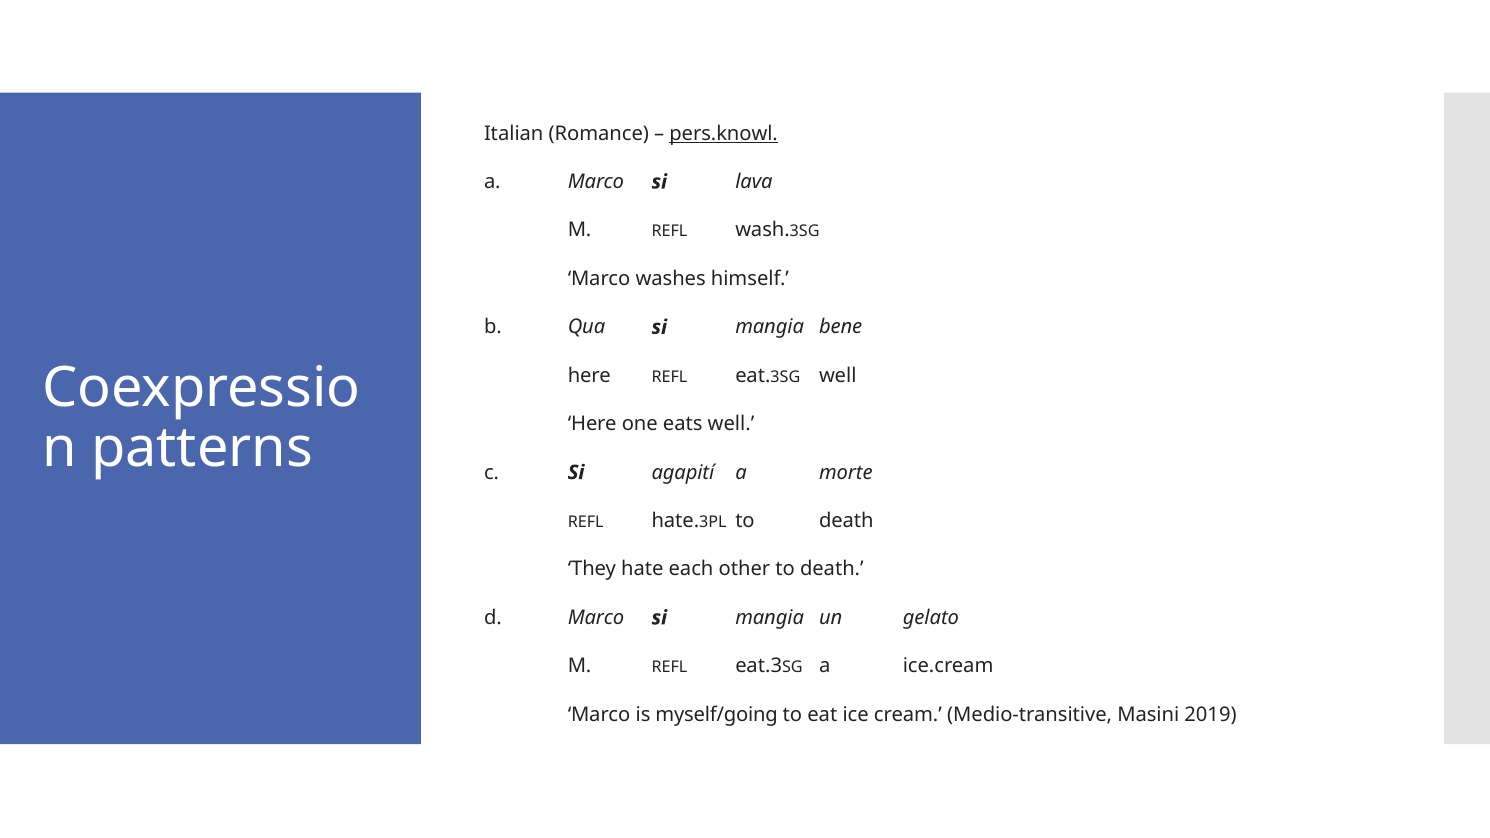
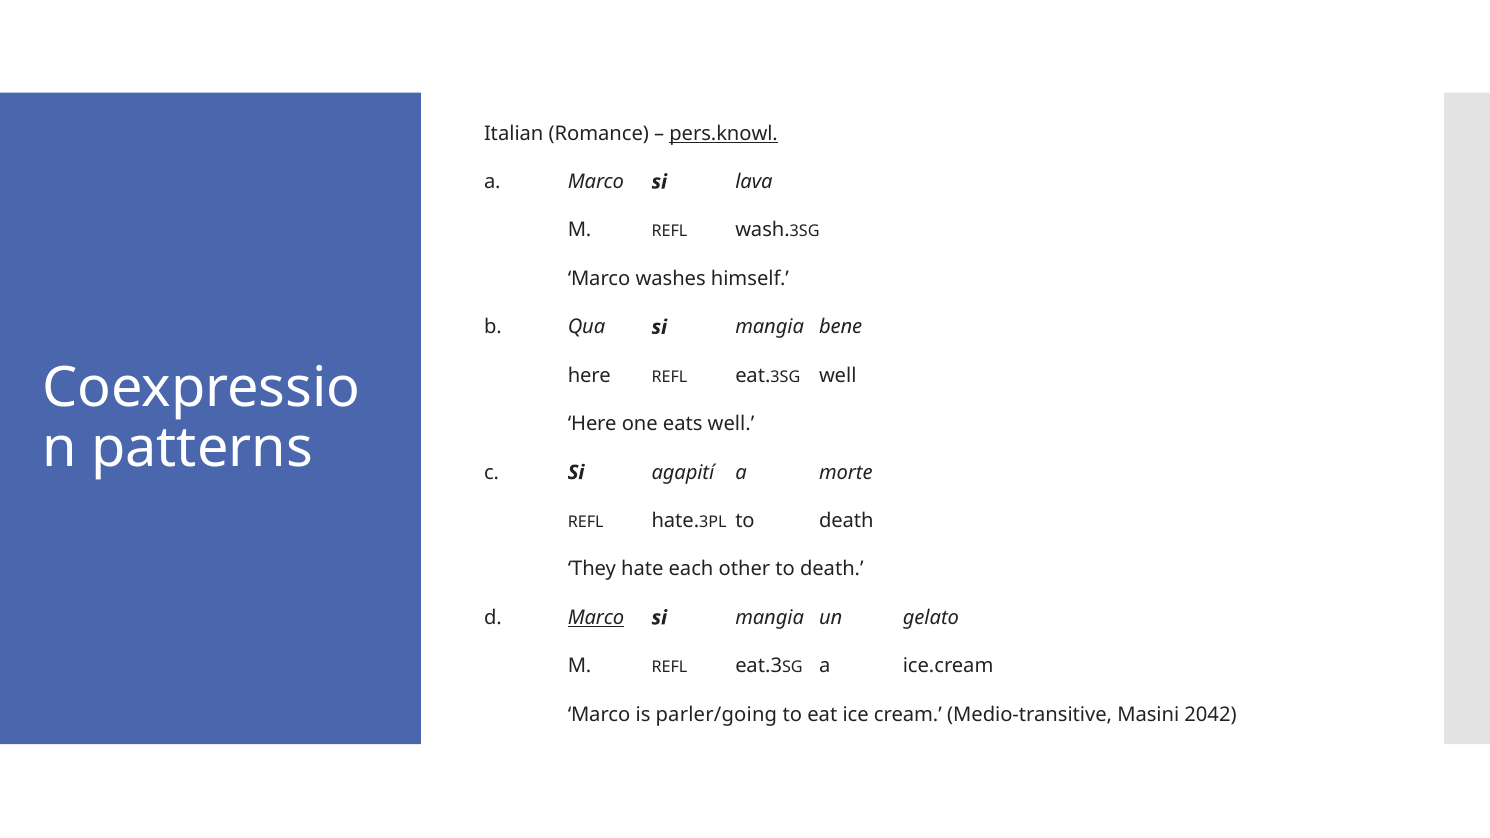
Marco underline: none -> present (596, 618)
myself/going: myself/going -> parler/going (716, 715)
2019: 2019 -> 2042 (1211, 715)
